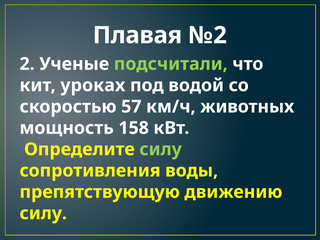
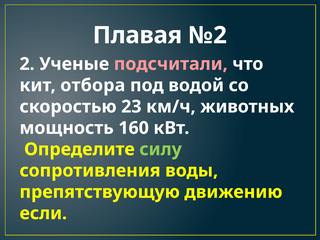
подсчитали colour: light green -> pink (171, 64)
уроках: уроках -> отбора (93, 85)
57: 57 -> 23 (131, 107)
158: 158 -> 160 (134, 128)
силу: силу -> если (43, 213)
